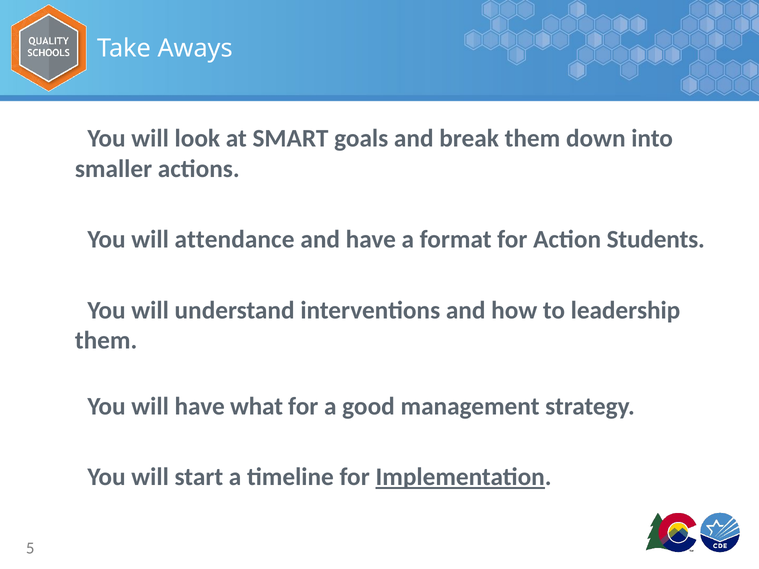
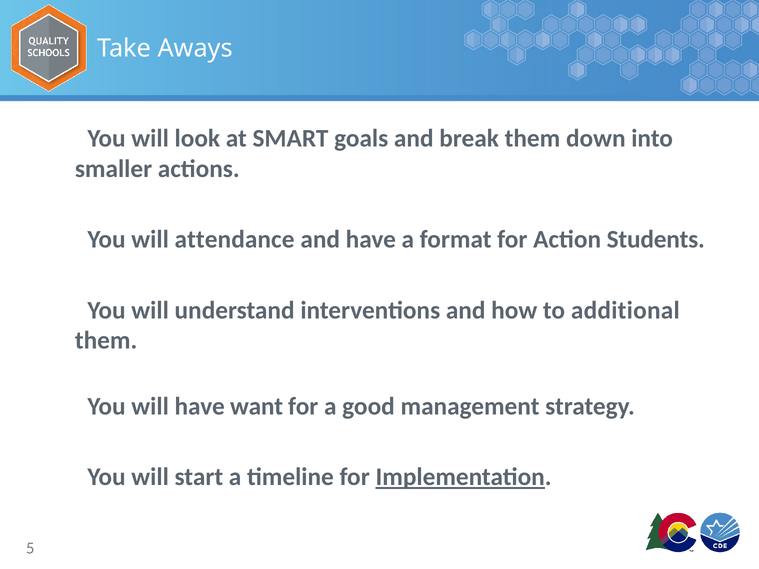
leadership: leadership -> additional (625, 310)
what: what -> want (257, 407)
